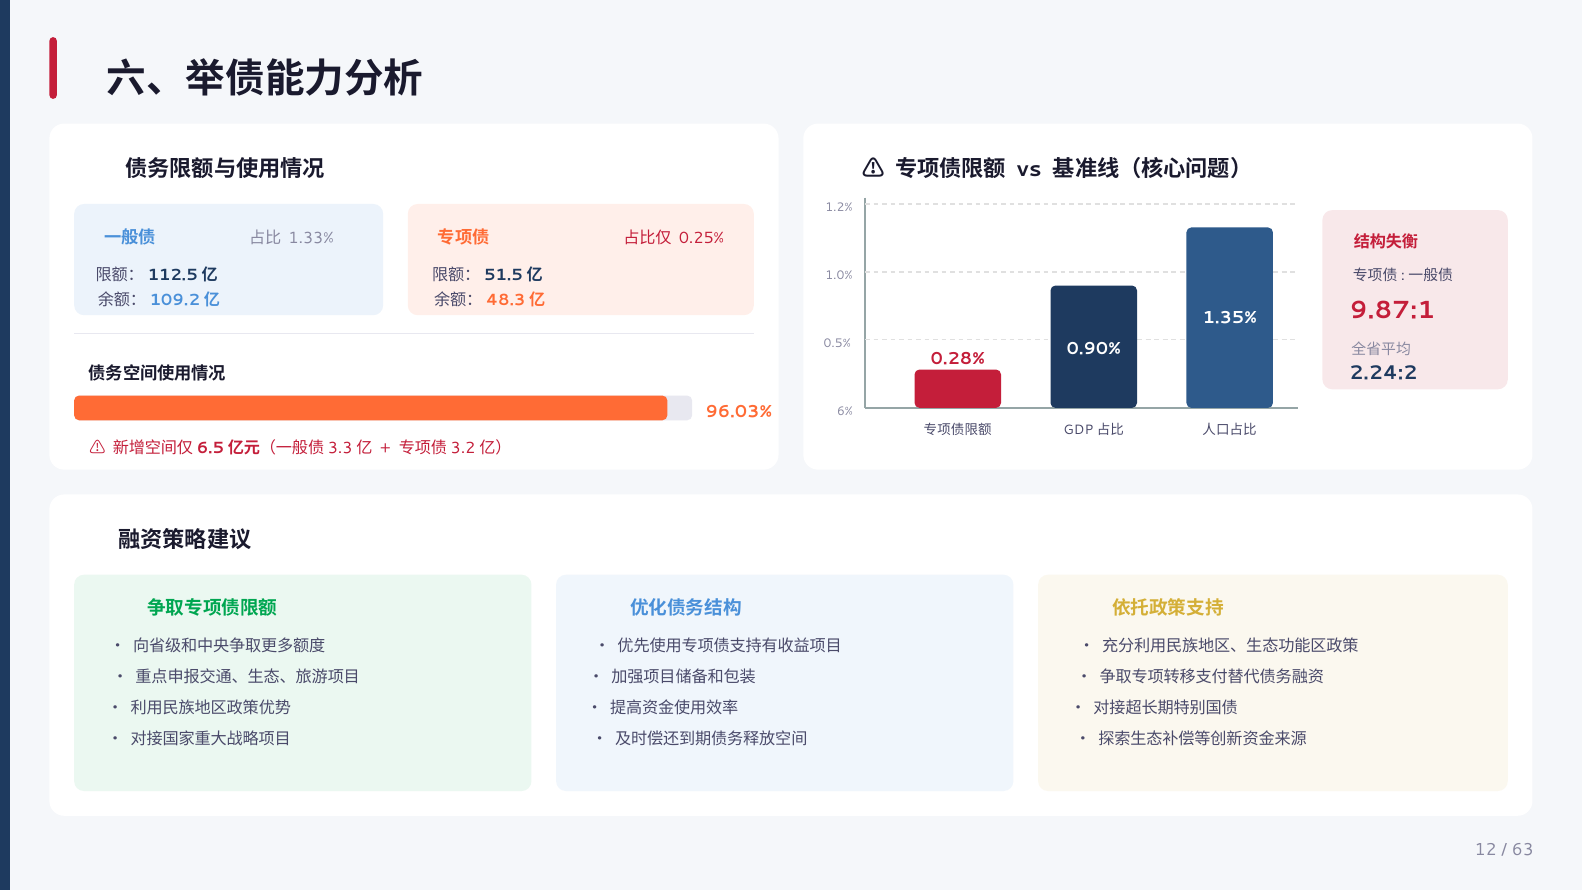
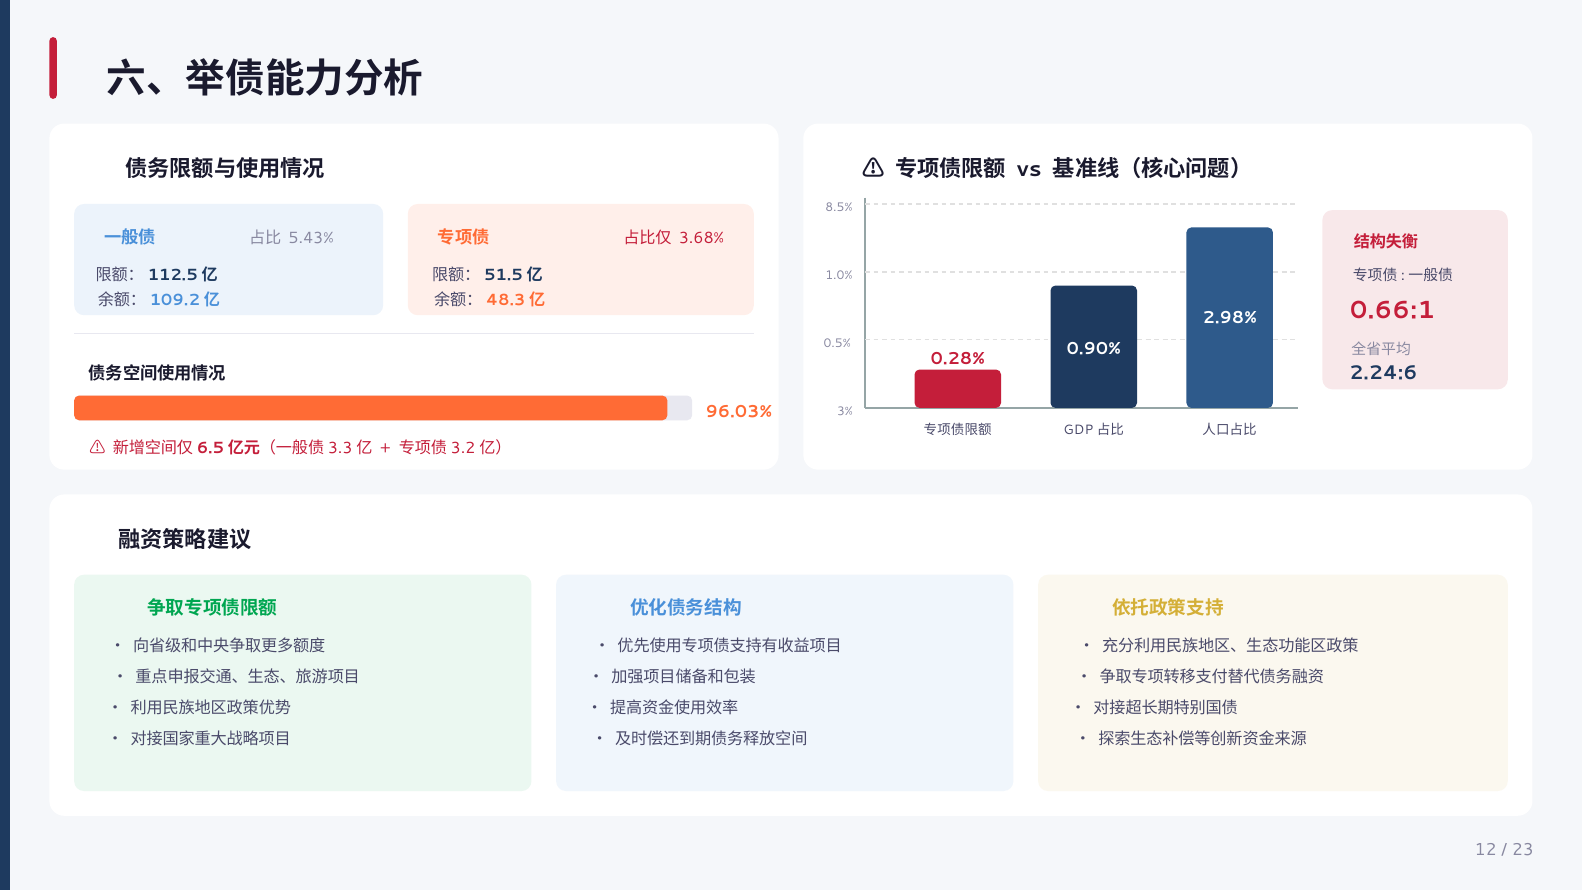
1.2%: 1.2% -> 8.5% (839, 208)
1.33%: 1.33% -> 5.43% (311, 238)
0.25%: 0.25% -> 3.68% (702, 238)
9.87:1: 9.87:1 -> 0.66:1 (1392, 311)
1.35%: 1.35% -> 2.98% (1230, 318)
2.24:2: 2.24:2 -> 2.24:6 (1383, 373)
6%: 6% -> 3% (845, 412)
63: 63 -> 23 (1523, 850)
